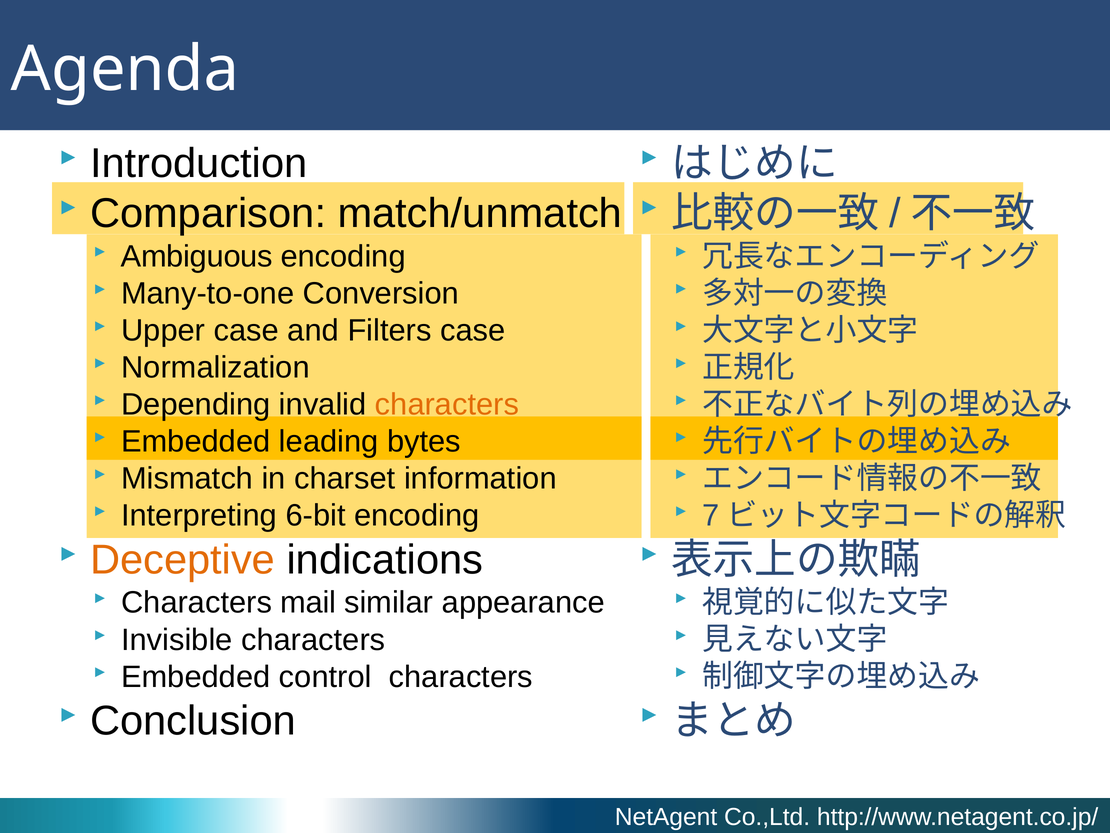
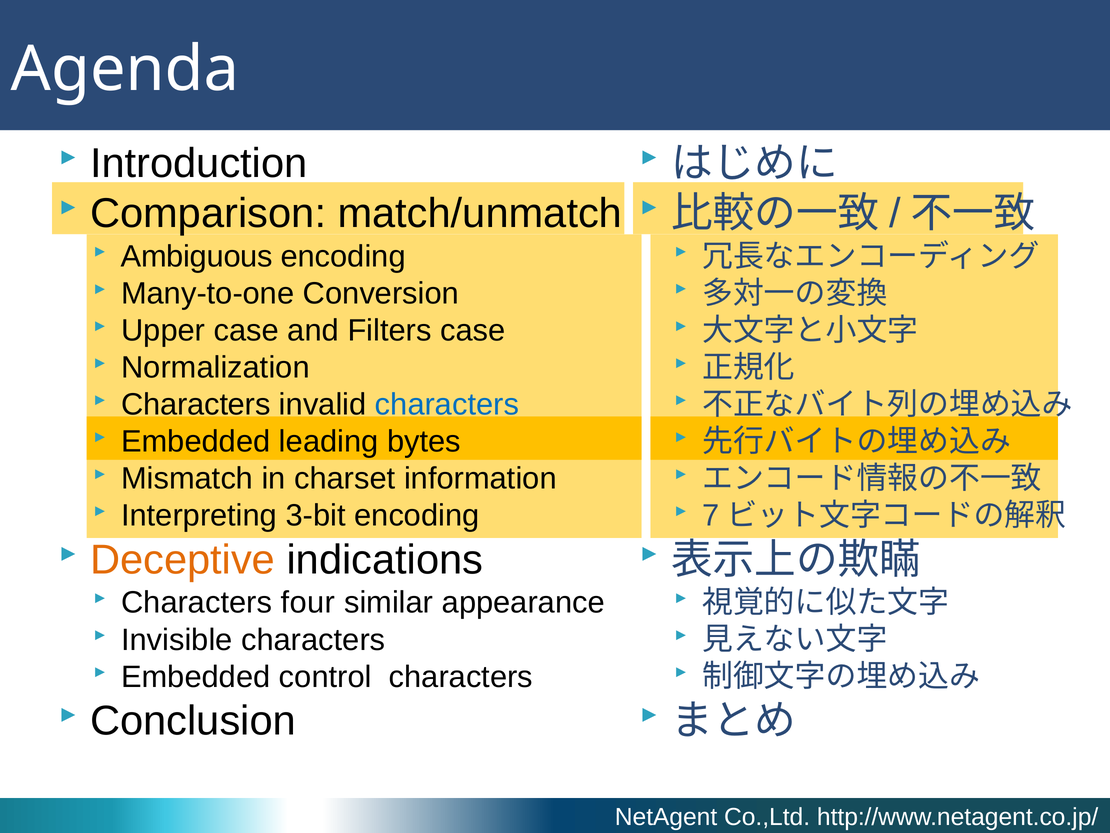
Depending: Depending -> Characters (196, 404)
characters colour: orange -> blue (447, 404)
6-bit: 6-bit -> 3-bit (316, 515)
mail: mail -> four (308, 602)
